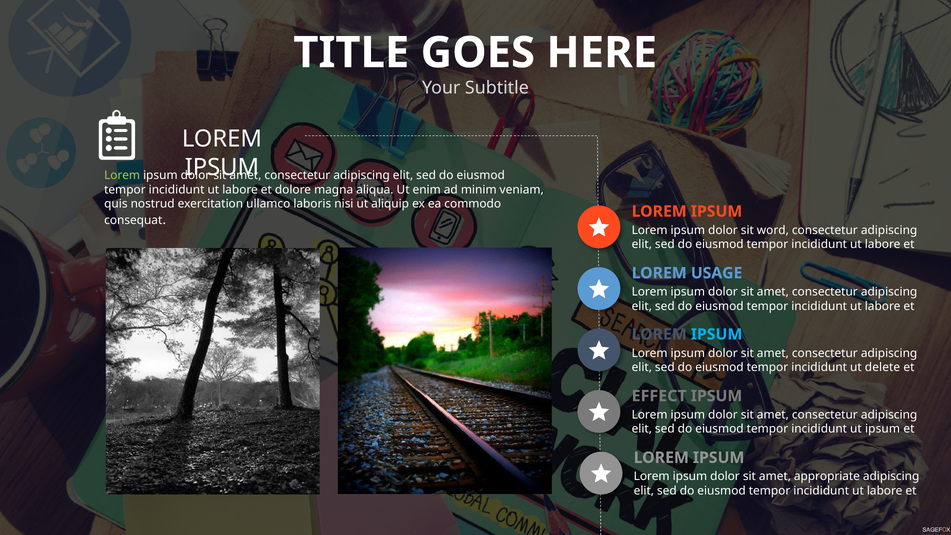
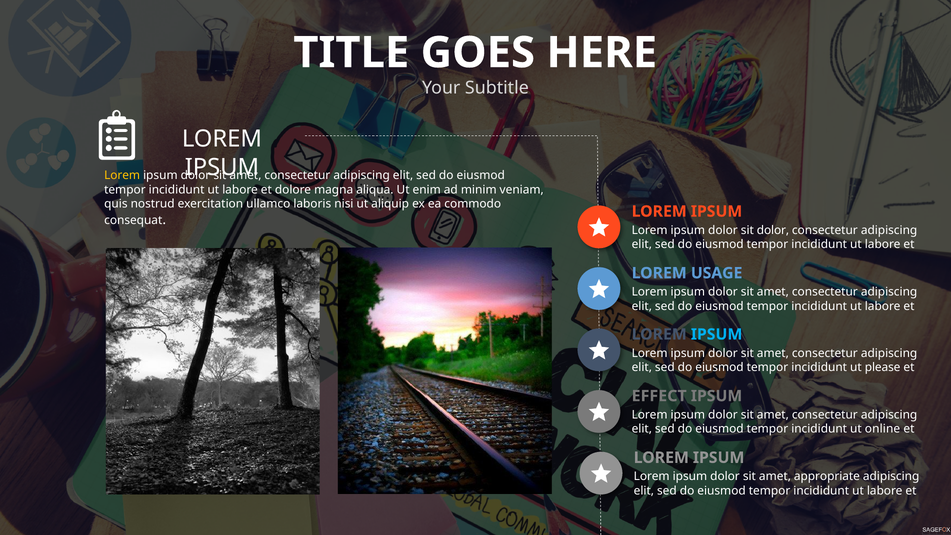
Lorem colour: light green -> yellow (122, 175)
sit word: word -> dolor (773, 230)
delete: delete -> please (883, 367)
ut ipsum: ipsum -> online (883, 429)
